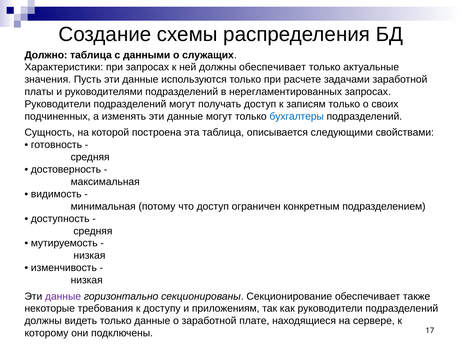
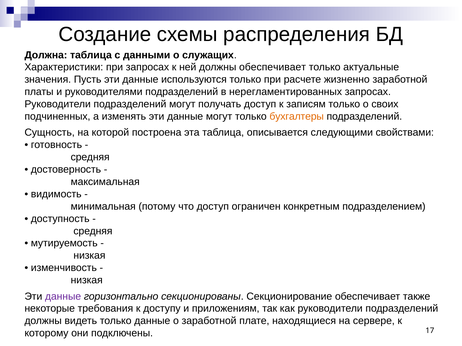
Должно: Должно -> Должна (46, 55)
задачами: задачами -> жизненно (347, 80)
бухгалтеры colour: blue -> orange (297, 117)
